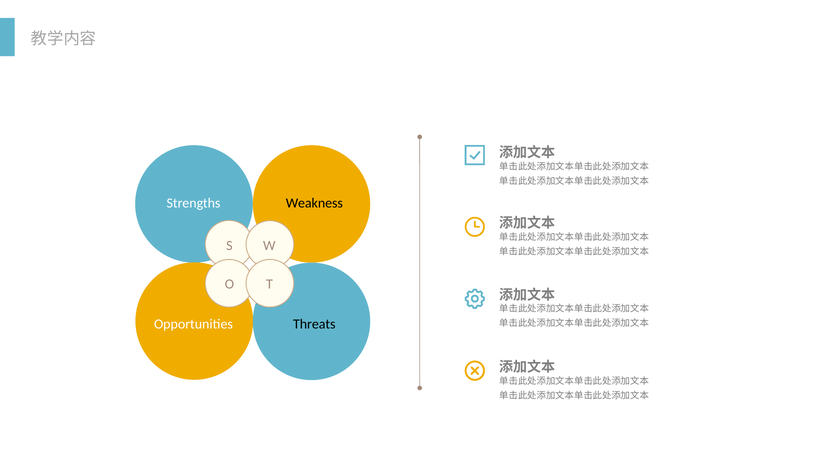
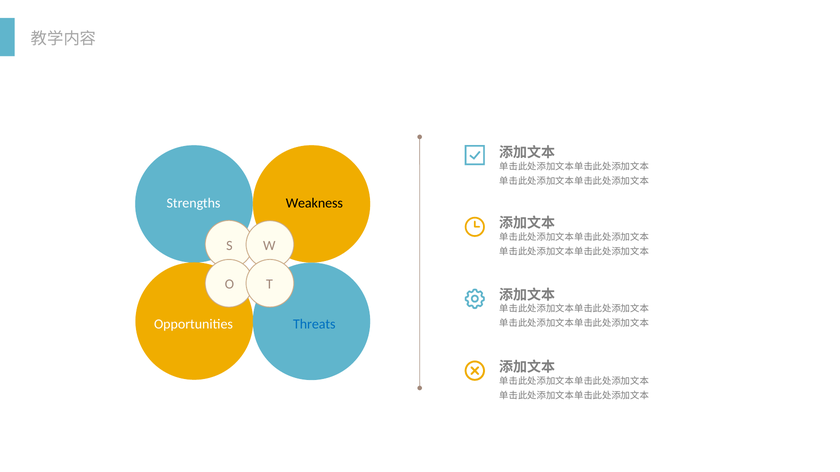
Threats colour: black -> blue (314, 325)
